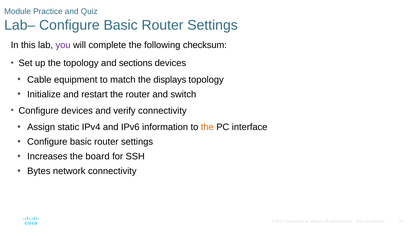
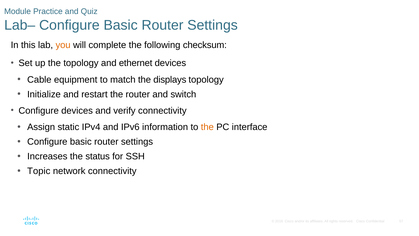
you colour: purple -> orange (63, 45)
sections: sections -> ethernet (136, 63)
board: board -> status (98, 156)
Bytes: Bytes -> Topic (39, 171)
